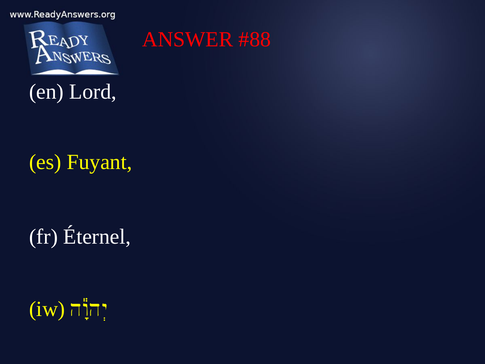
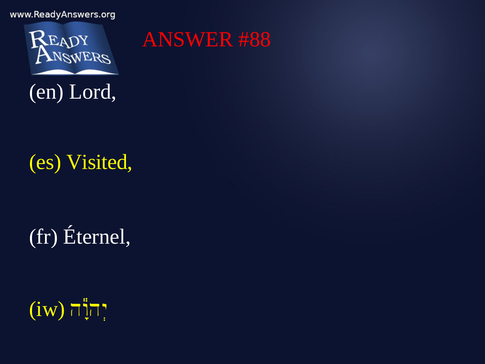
Fuyant: Fuyant -> Visited (100, 162)
